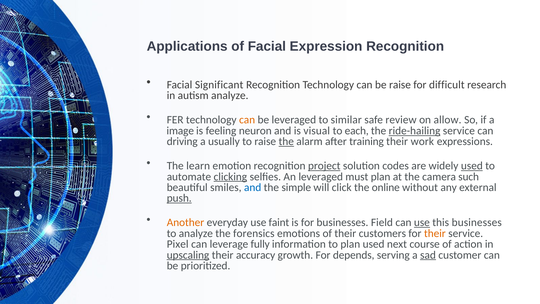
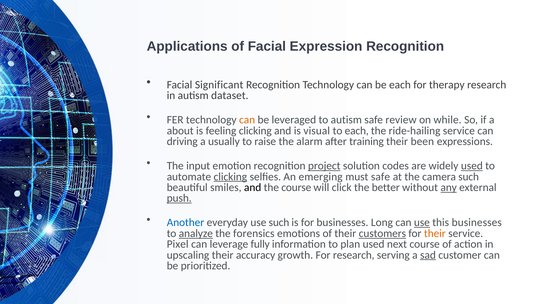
be raise: raise -> each (400, 85)
difficult: difficult -> therapy (447, 85)
autism analyze: analyze -> dataset (230, 95)
to similar: similar -> autism (346, 120)
allow: allow -> while (448, 120)
image: image -> about (180, 131)
feeling neuron: neuron -> clicking (255, 131)
ride-hailing underline: present -> none (415, 131)
the underline: present -> none (286, 141)
work: work -> been (422, 141)
learn: learn -> input (198, 166)
An leveraged: leveraged -> emerging (321, 176)
must plan: plan -> safe (381, 176)
and colour: blue -> black (253, 187)
the simple: simple -> course (296, 187)
online: online -> better (386, 187)
any underline: none -> present (449, 187)
Another colour: orange -> blue (185, 222)
use faint: faint -> such (279, 222)
Field: Field -> Long (382, 222)
analyze underline: none -> present (196, 233)
customers underline: none -> present (382, 233)
upscaling underline: present -> none (188, 255)
For depends: depends -> research (354, 255)
